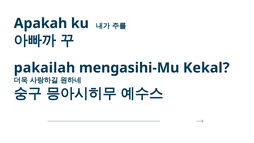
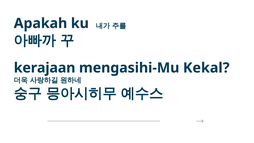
pakailah: pakailah -> kerajaan (45, 68)
